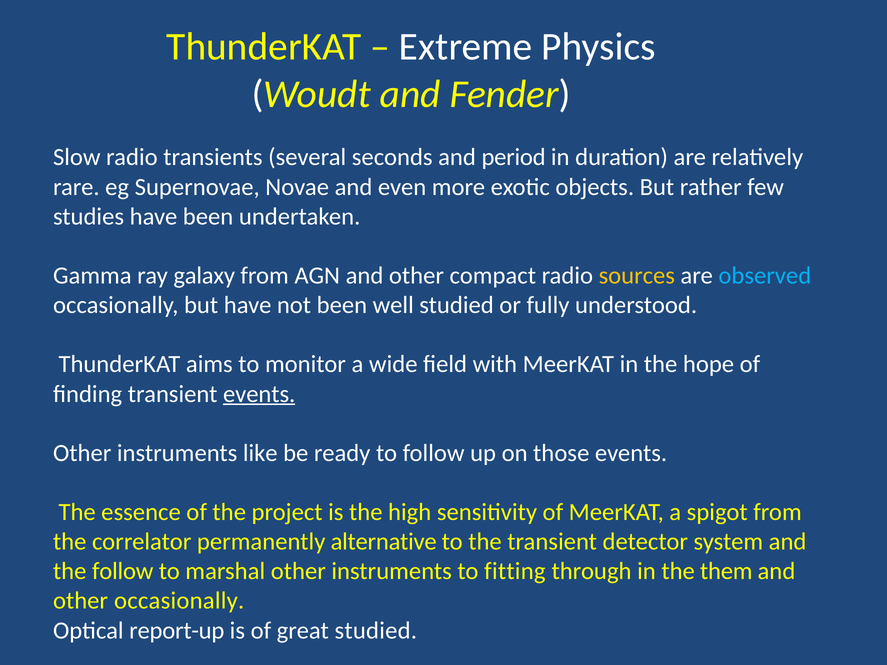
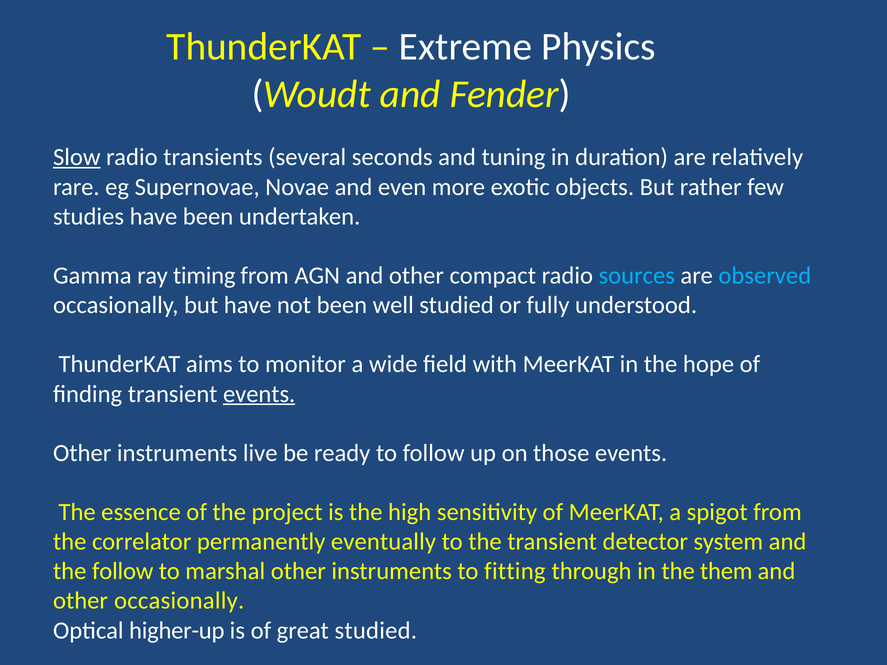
Slow underline: none -> present (77, 157)
period: period -> tuning (513, 157)
galaxy: galaxy -> timing (204, 276)
sources colour: yellow -> light blue (637, 276)
like: like -> live (260, 453)
alternative: alternative -> eventually (383, 542)
report-up: report-up -> higher-up (177, 631)
